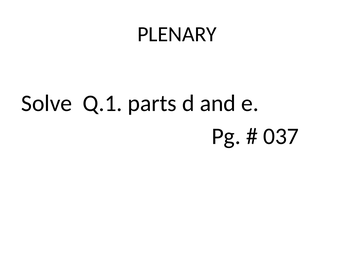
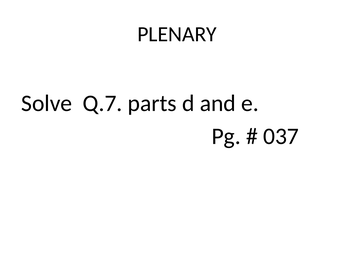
Q.1: Q.1 -> Q.7 (103, 103)
